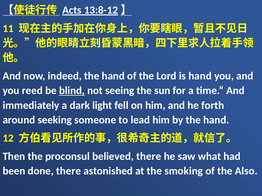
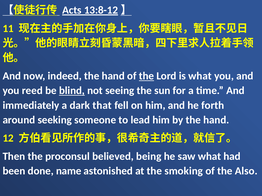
the underline: none -> present (147, 76)
is hand: hand -> what (200, 76)
light: light -> that (102, 105)
believed there: there -> being (149, 157)
done there: there -> name (69, 171)
